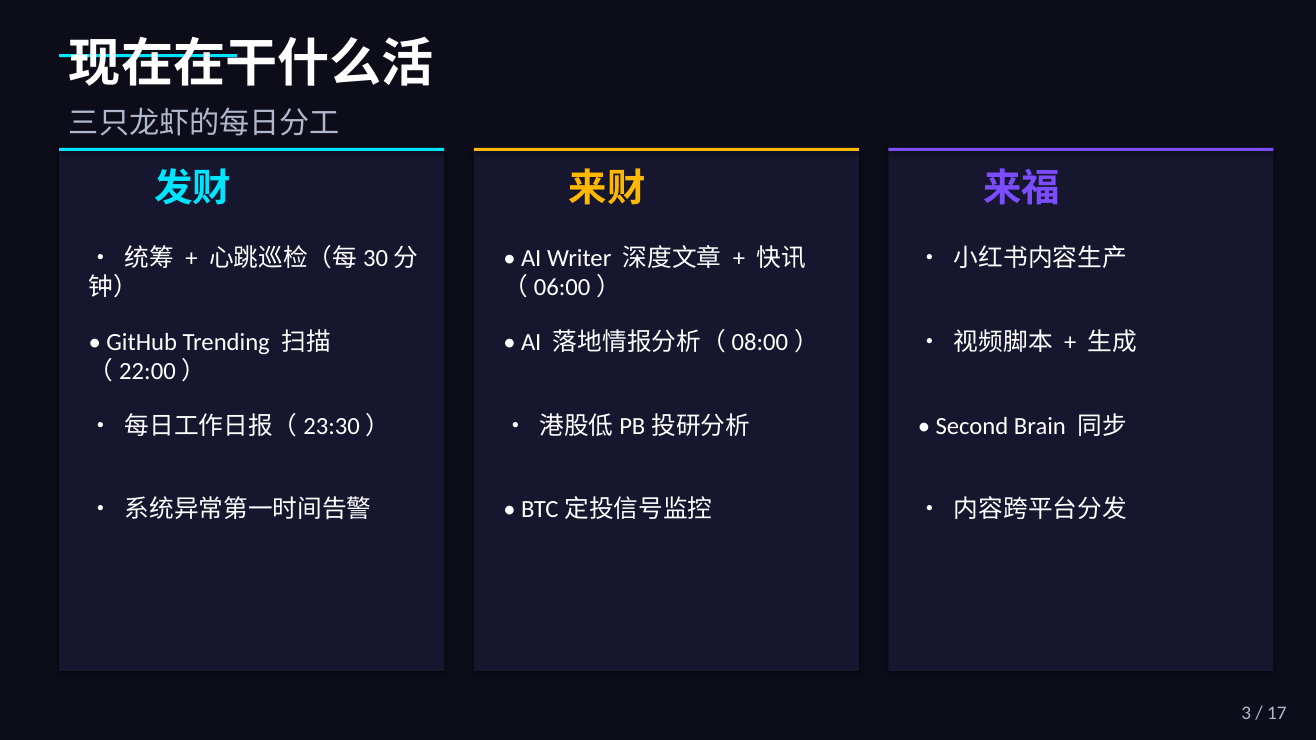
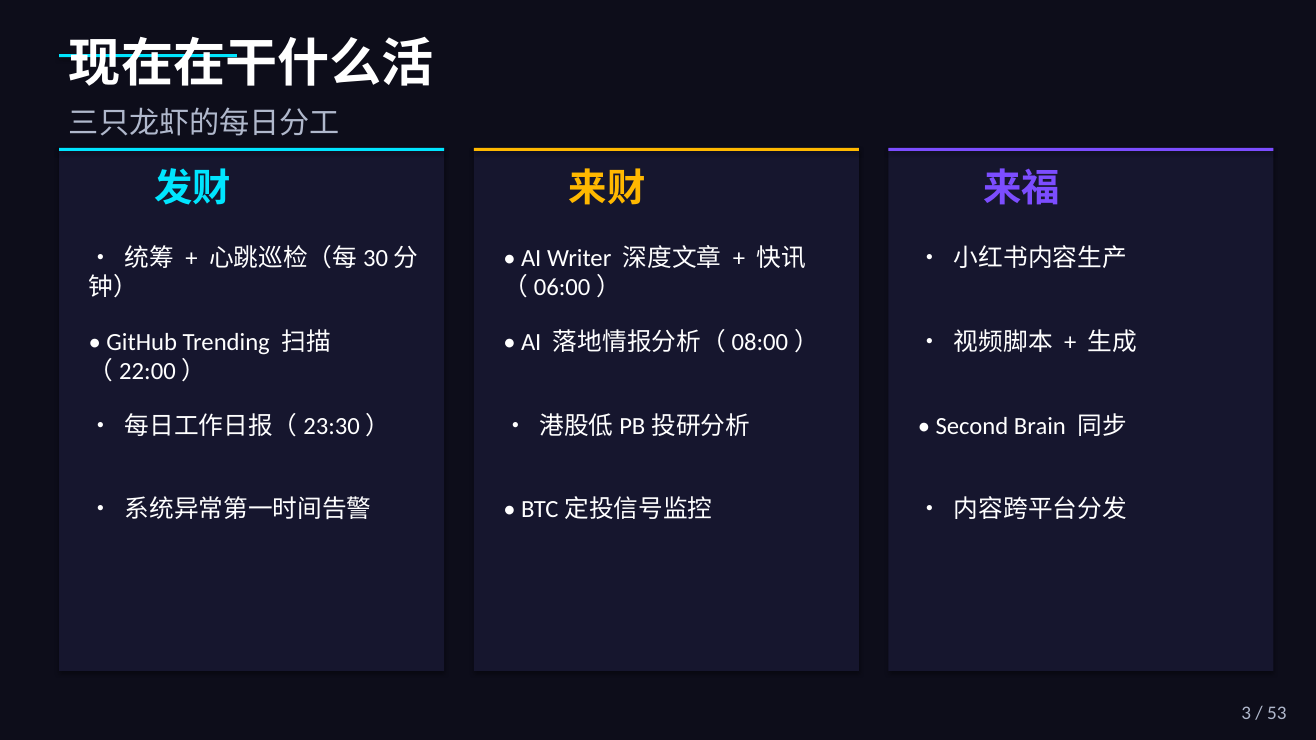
17: 17 -> 53 (1277, 714)
